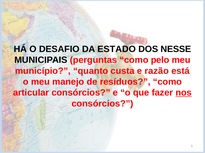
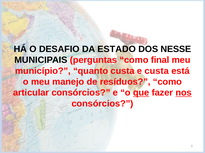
pelo: pelo -> final (160, 60)
e razão: razão -> custa (157, 71)
que underline: none -> present (141, 93)
